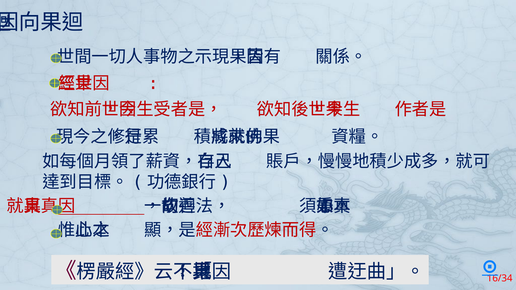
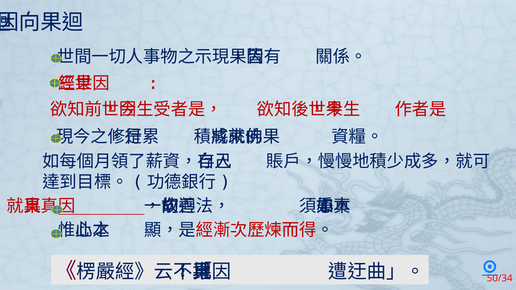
16/34: 16/34 -> 50/34 (500, 278)
